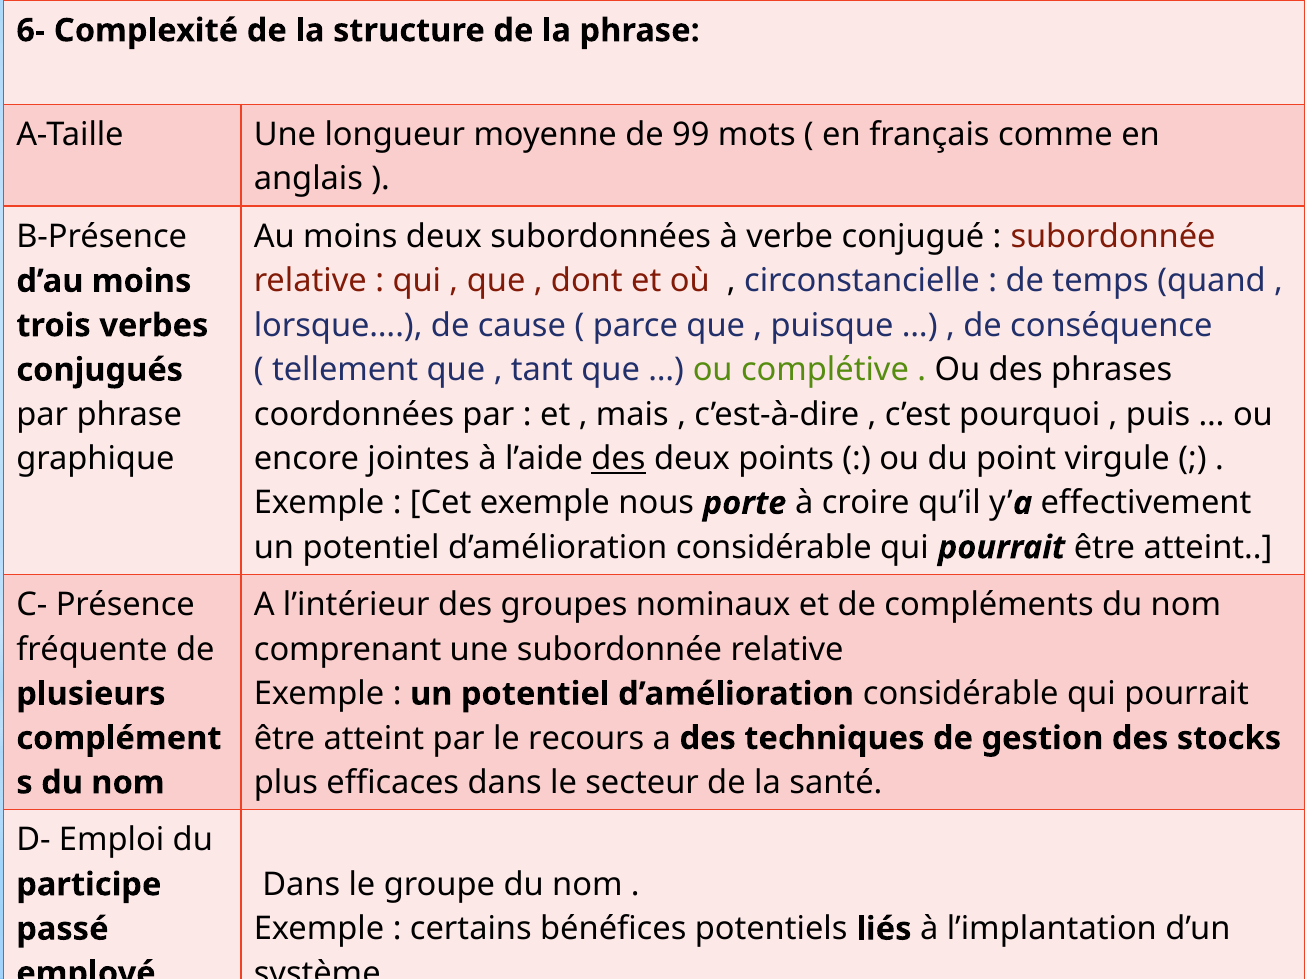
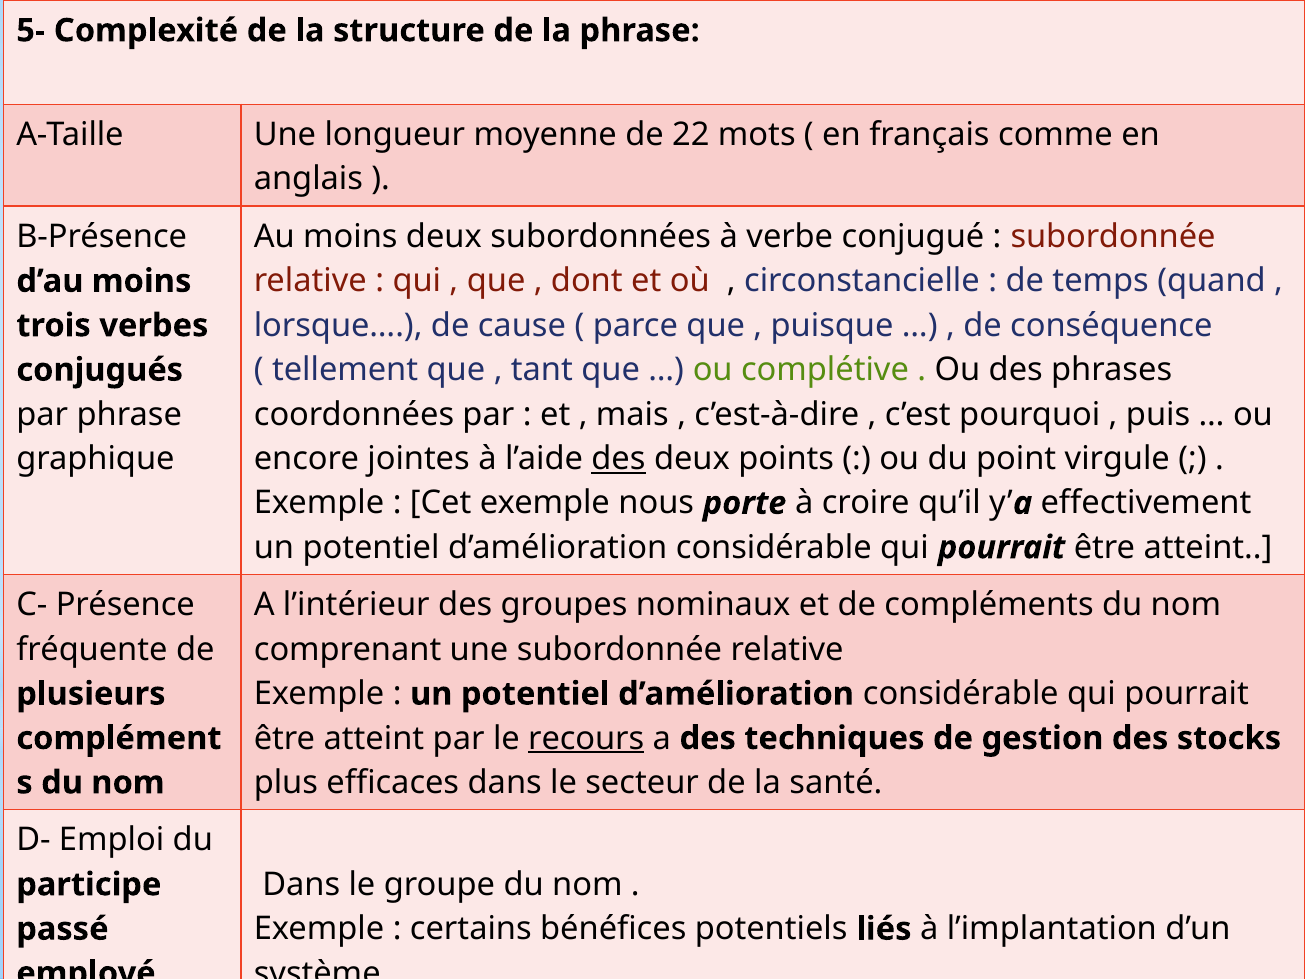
6-: 6- -> 5- (31, 31)
99: 99 -> 22 (691, 135)
recours underline: none -> present (586, 738)
